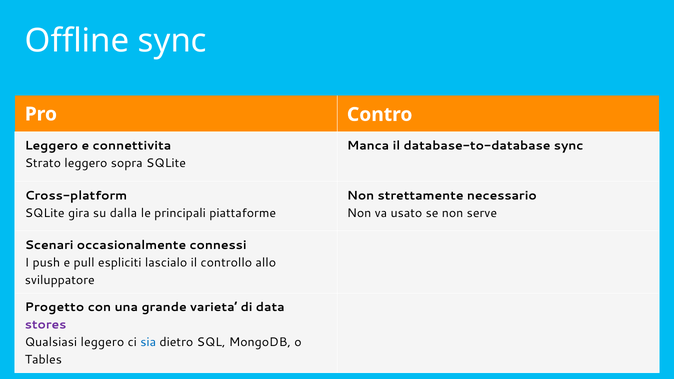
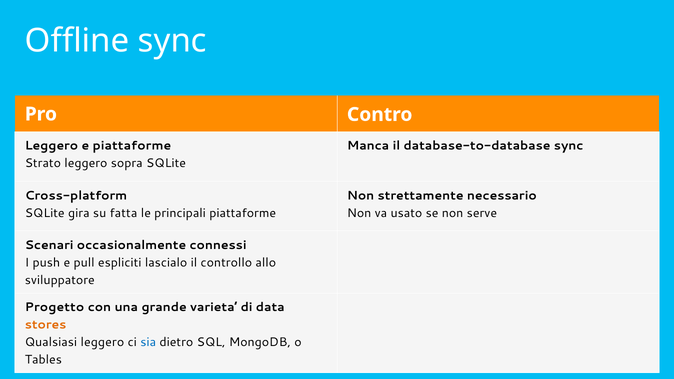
e connettivita: connettivita -> piattaforme (132, 146)
dalla: dalla -> fatta (123, 213)
stores colour: purple -> orange (46, 325)
